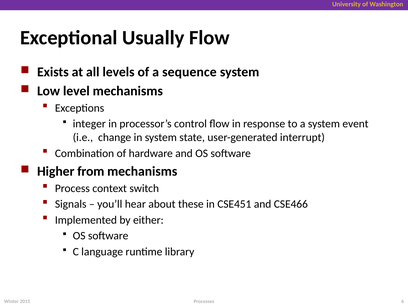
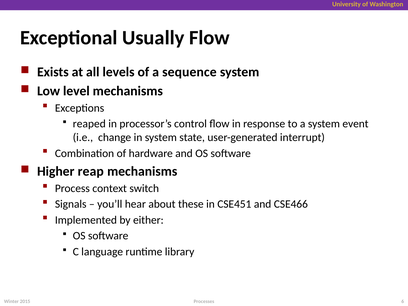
integer: integer -> reaped (89, 124)
from: from -> reap (91, 171)
